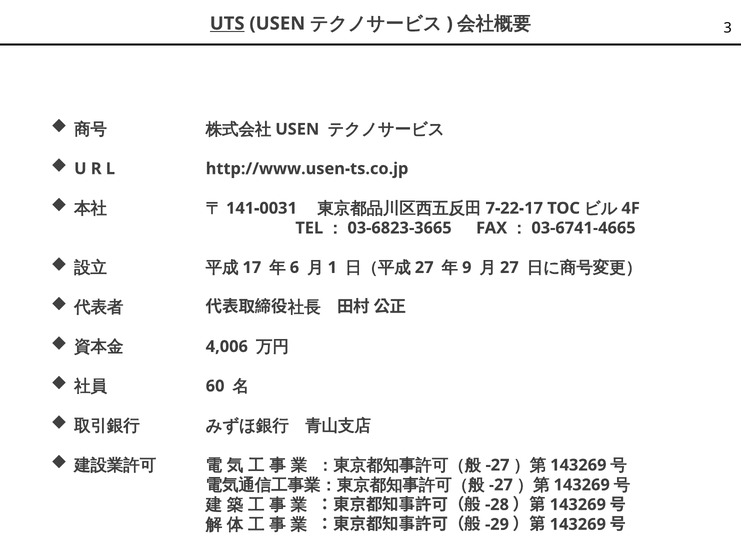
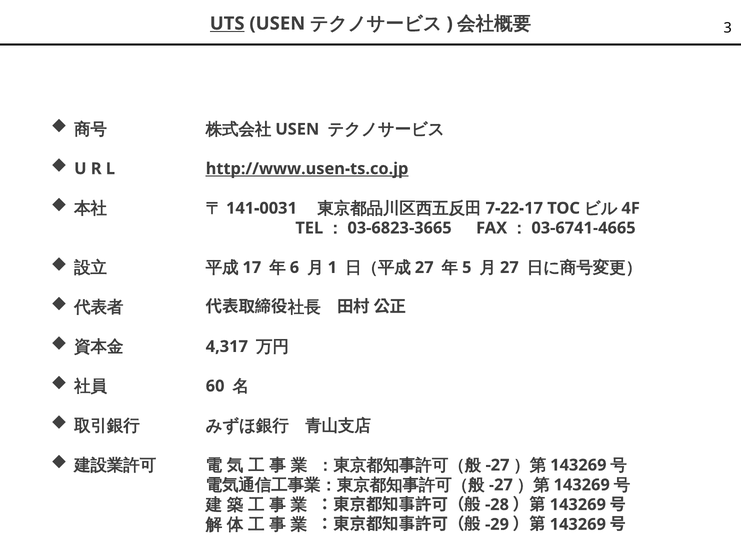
http://www.usen-ts.co.jp underline: none -> present (307, 169)
9: 9 -> 5 (467, 267)
4,006: 4,006 -> 4,317 (227, 346)
